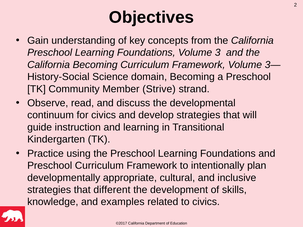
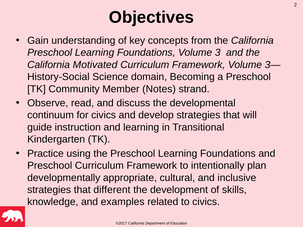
California Becoming: Becoming -> Motivated (95, 65)
Strive: Strive -> Notes (159, 89)
